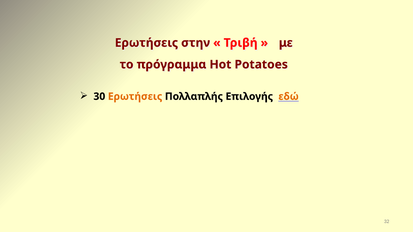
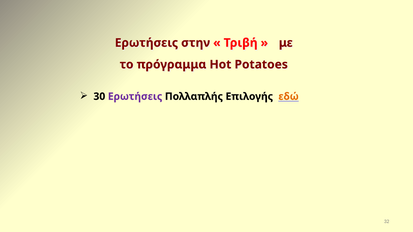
Ερωτήσεις colour: orange -> purple (135, 97)
